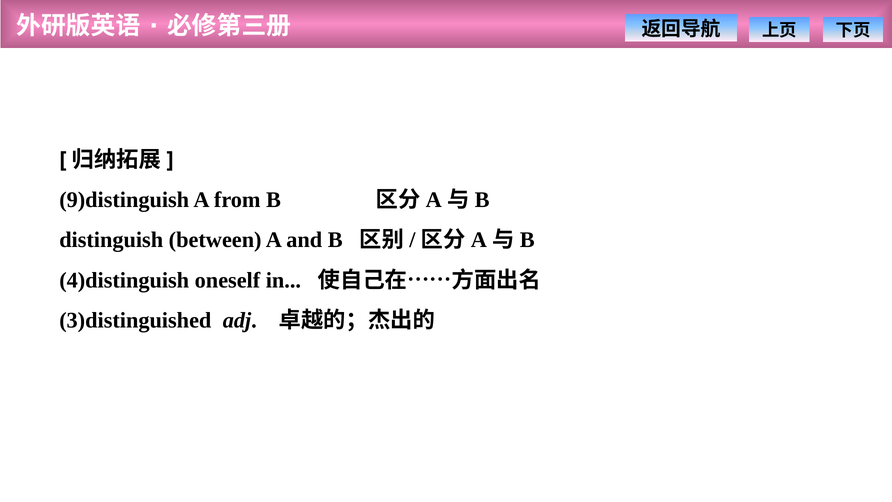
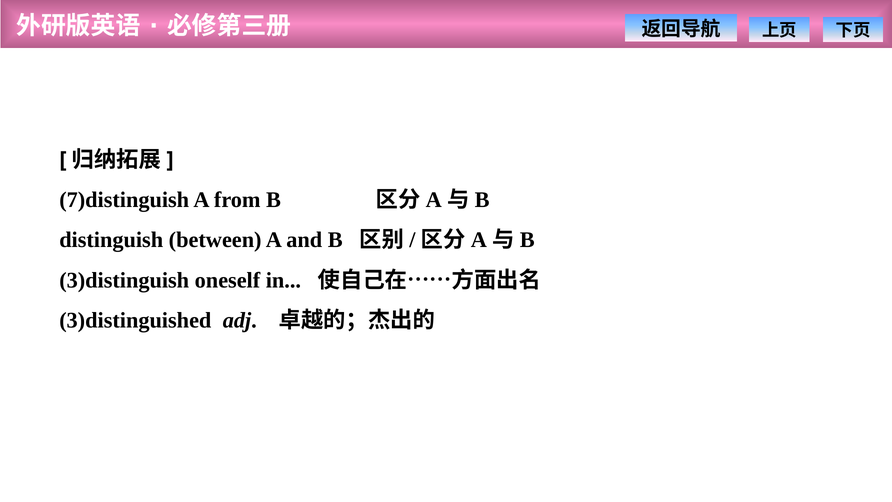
9)distinguish: 9)distinguish -> 7)distinguish (124, 200)
4)distinguish: 4)distinguish -> 3)distinguish (124, 280)
